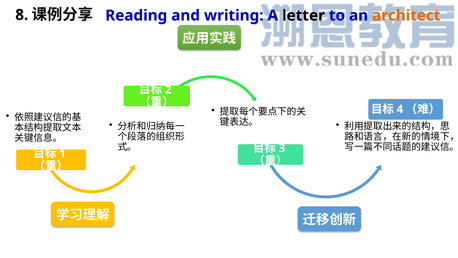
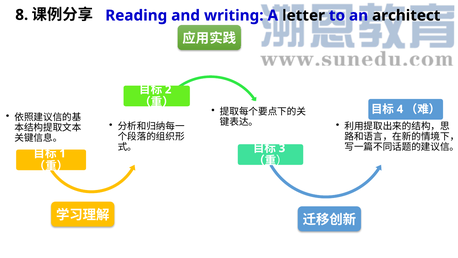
architect colour: orange -> black (406, 15)
